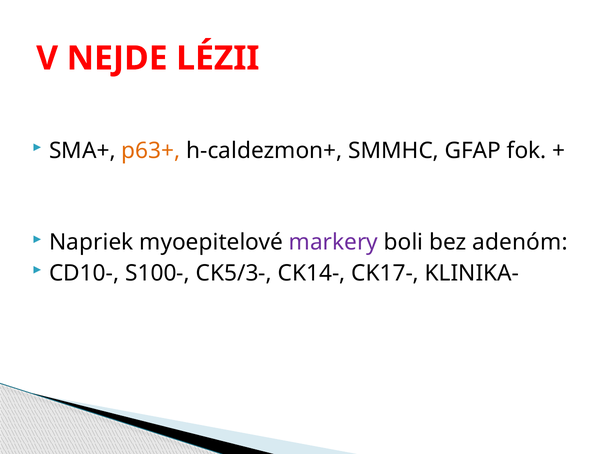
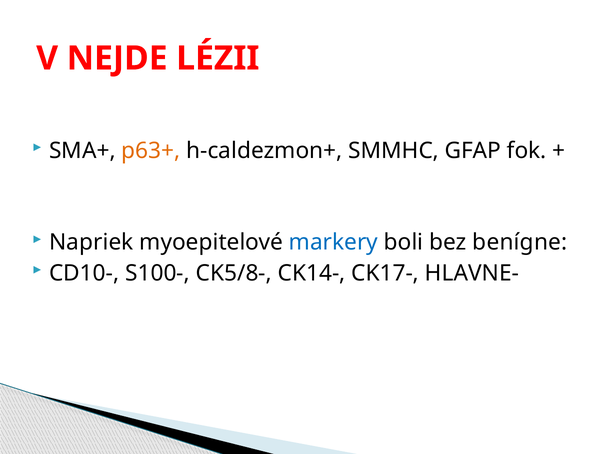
markery colour: purple -> blue (333, 242)
adenóm: adenóm -> benígne (520, 242)
CK5/3-: CK5/3- -> CK5/8- (234, 273)
KLINIKA-: KLINIKA- -> HLAVNE- (472, 273)
